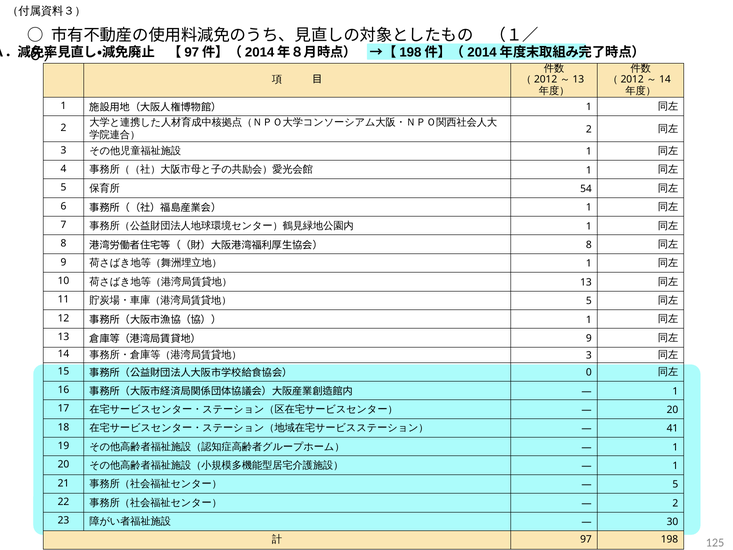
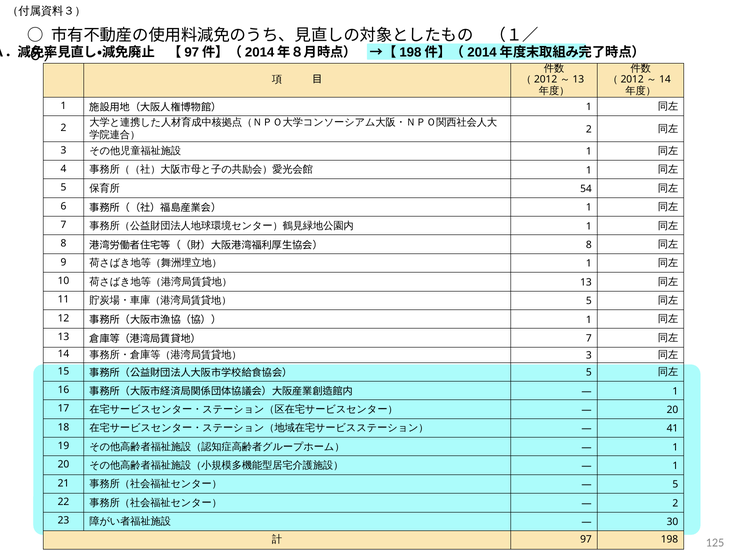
9: 9 -> 7 (589, 338)
0: 0 -> 5 (589, 372)
